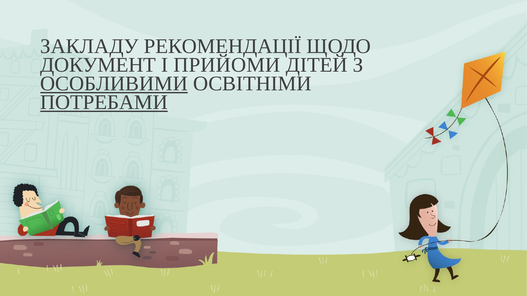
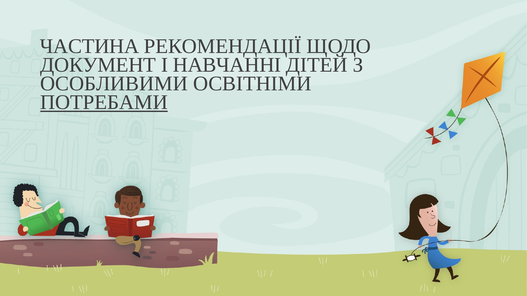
ЗАКЛАДУ: ЗАКЛАДУ -> ЧАСТИНА (90, 46)
ПРИЙОМИ: ПРИЙОМИ -> НАВЧАННІ (227, 65)
ОСОБЛИВИМИ underline: present -> none (114, 84)
